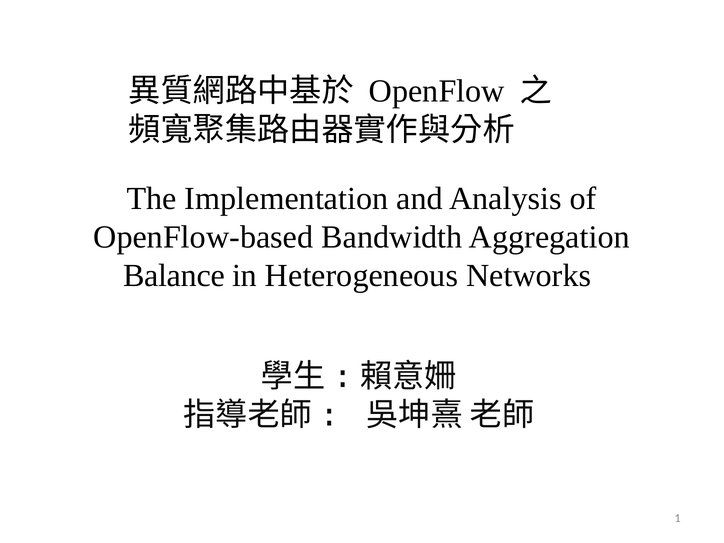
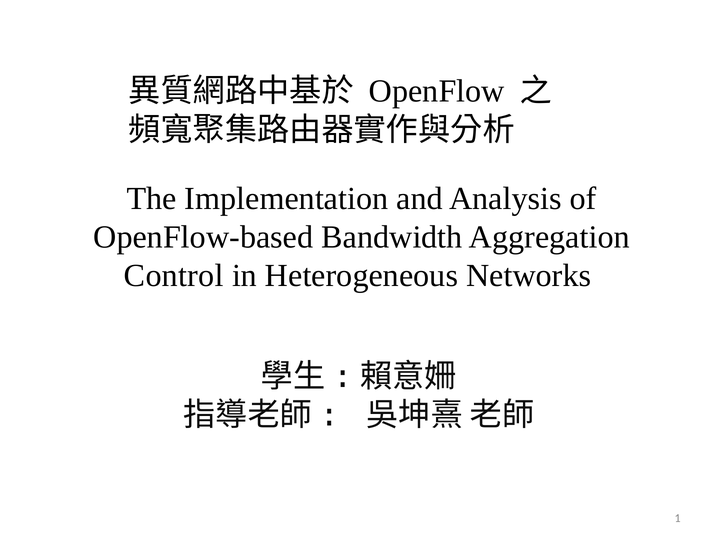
Balance: Balance -> Control (174, 276)
